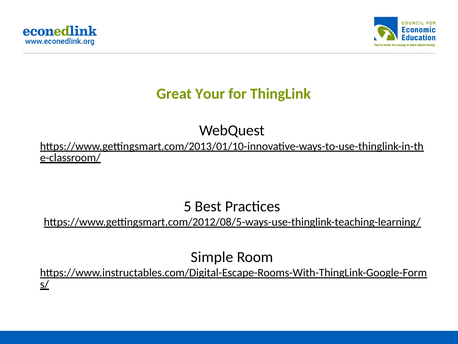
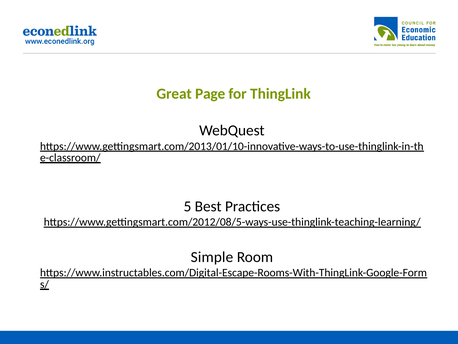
Your: Your -> Page (210, 94)
